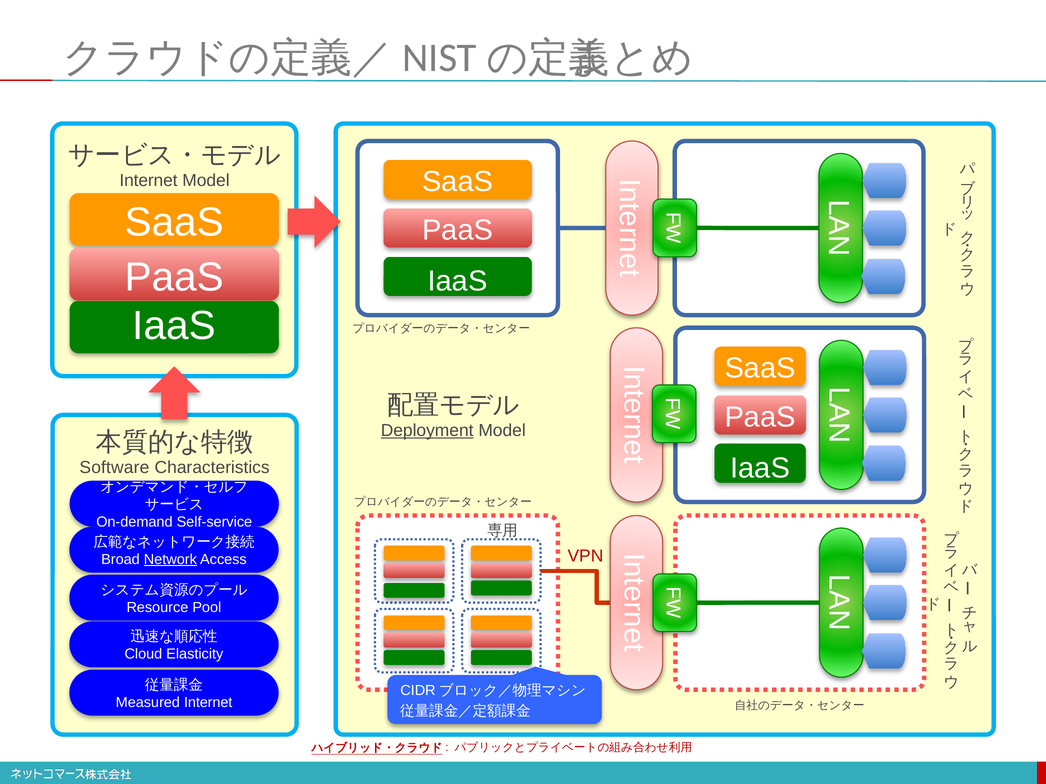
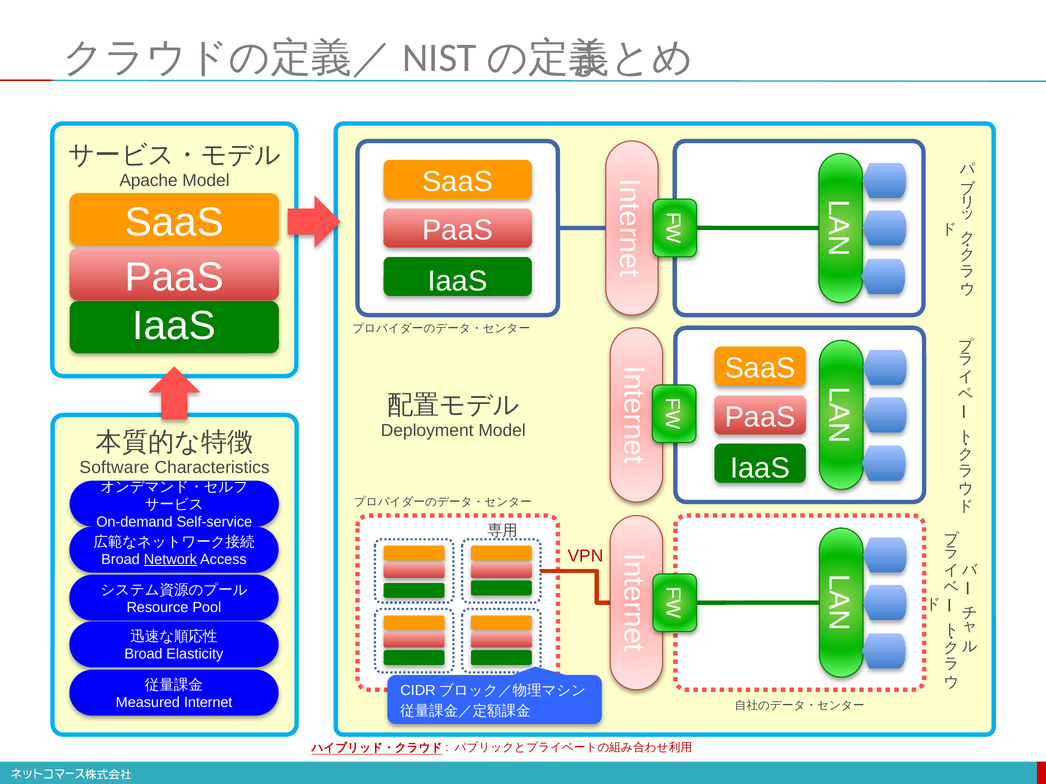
Internet: Internet -> Apache (149, 181)
Deployment underline: present -> none (427, 431)
Cloud: Cloud -> Broad (143, 654)
